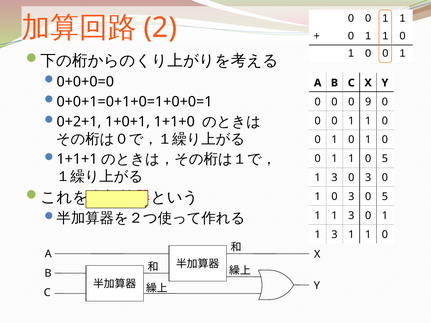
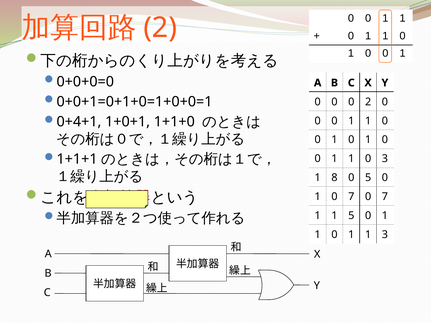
0 9: 9 -> 2 (368, 102)
0+2+1: 0+2+1 -> 0+4+1 (79, 122)
1 0 5: 5 -> 3 (385, 159)
3: 3 -> 8 (334, 178)
3: 3 -> 5 (368, 178)
1 0 3: 3 -> 7 (351, 197)
5: 5 -> 7 (385, 197)
3: 3 -> 5 (351, 216)
3: 3 -> 0 (334, 235)
0: 0 -> 3 (385, 235)
